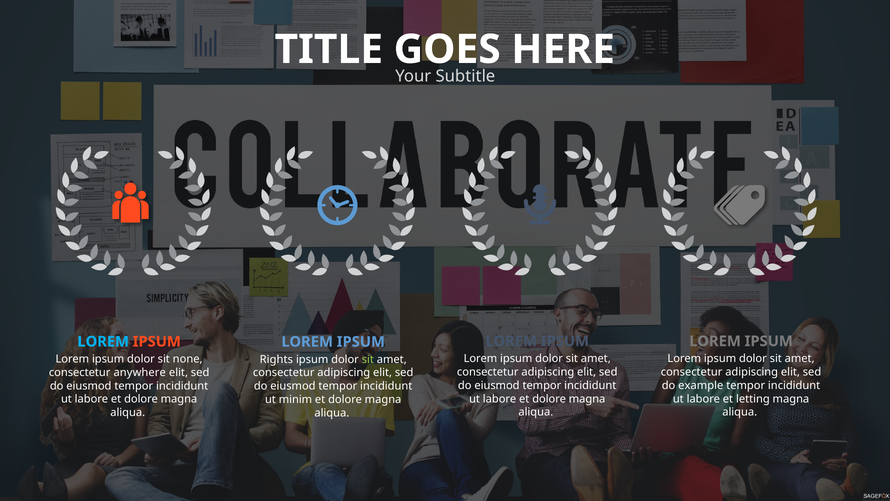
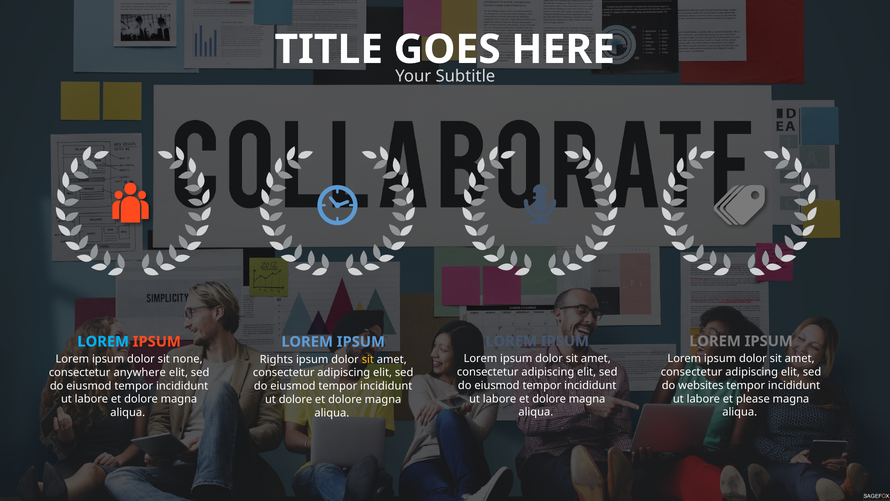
sit colour: light green -> yellow (368, 359)
example: example -> websites (701, 385)
letting: letting -> please (753, 399)
ut minim: minim -> dolore (295, 399)
